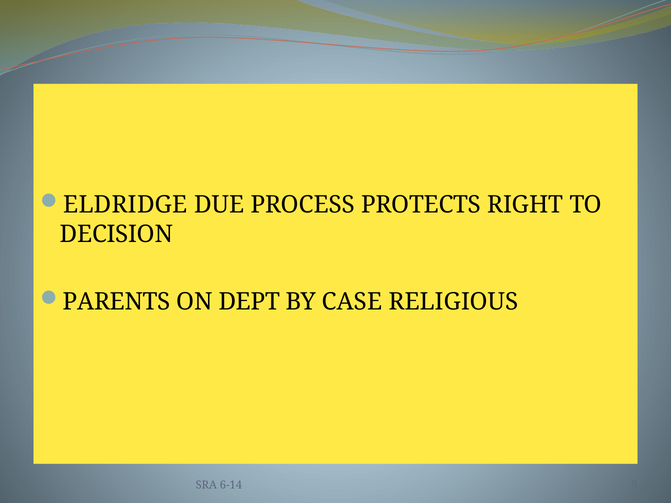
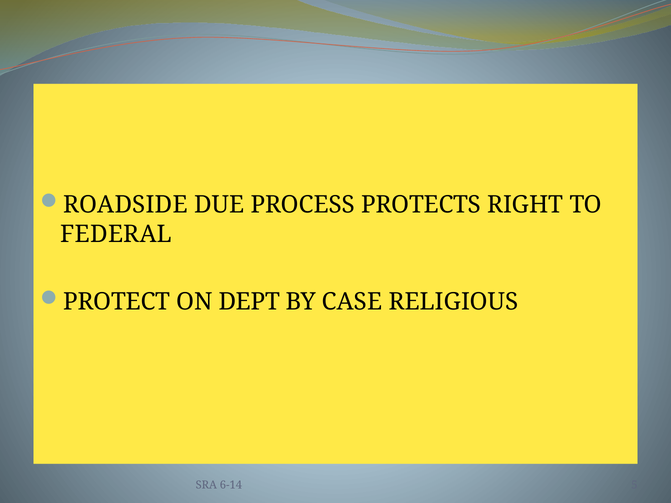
ELDRIDGE: ELDRIDGE -> ROADSIDE (125, 205)
DECISION: DECISION -> FEDERAL (116, 234)
PARENTS: PARENTS -> PROTECT (117, 302)
